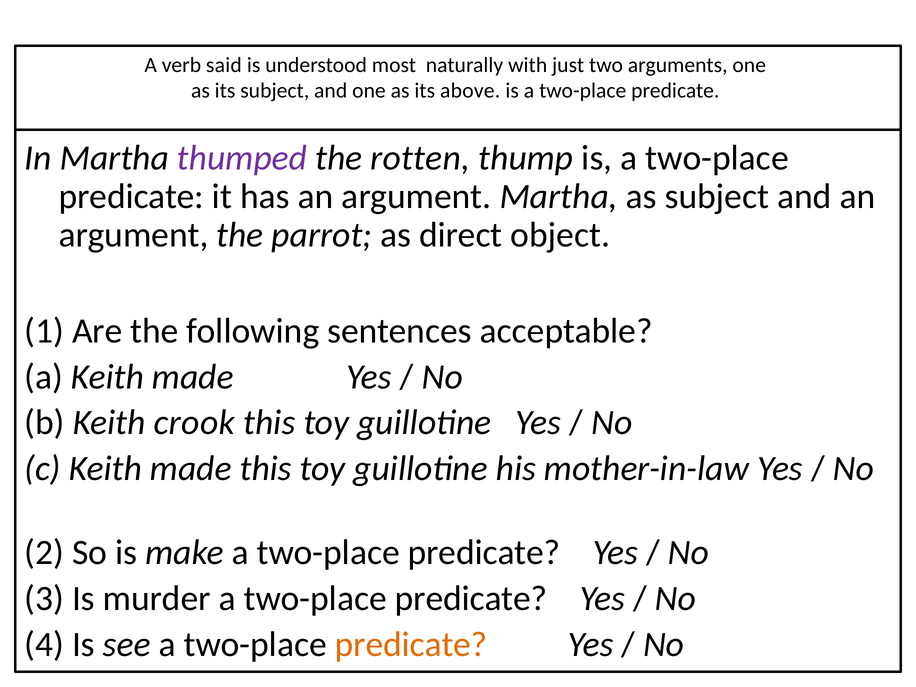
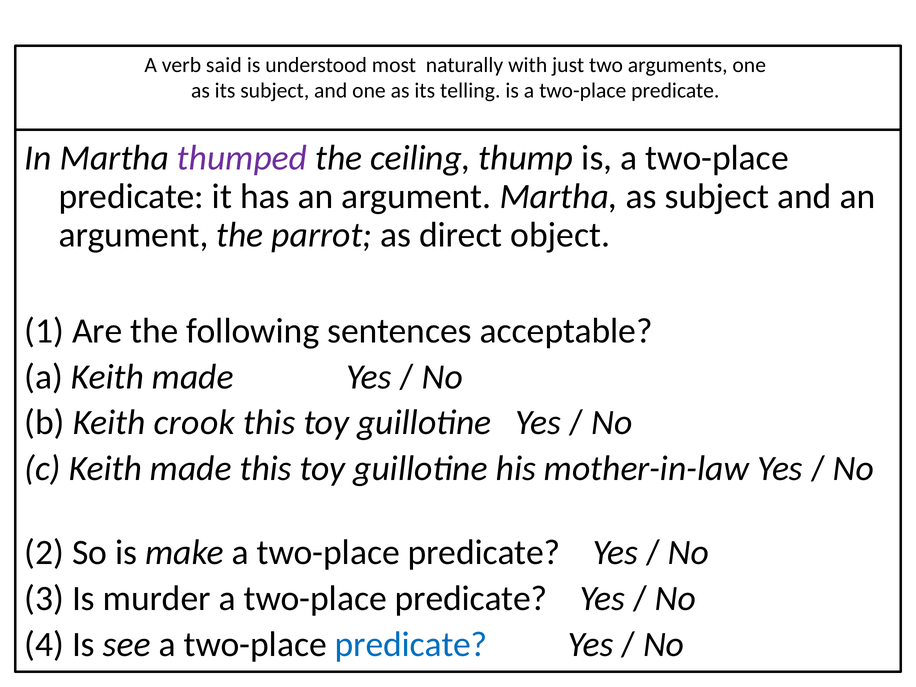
above: above -> telling (470, 91)
rotten: rotten -> ceiling (420, 158)
predicate colour: orange -> blue (411, 644)
